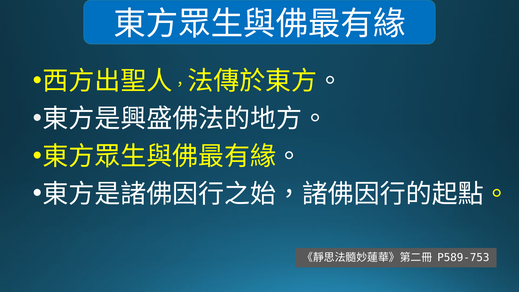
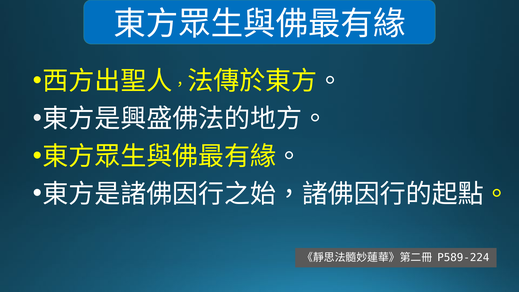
P589-753: P589-753 -> P589-224 (463, 258)
